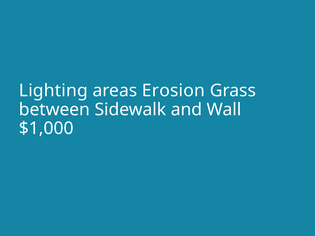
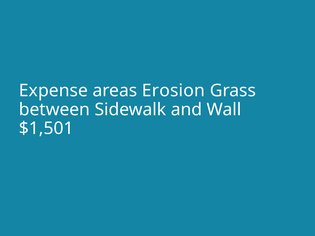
Lighting: Lighting -> Expense (53, 91)
$1,000: $1,000 -> $1,501 (46, 128)
